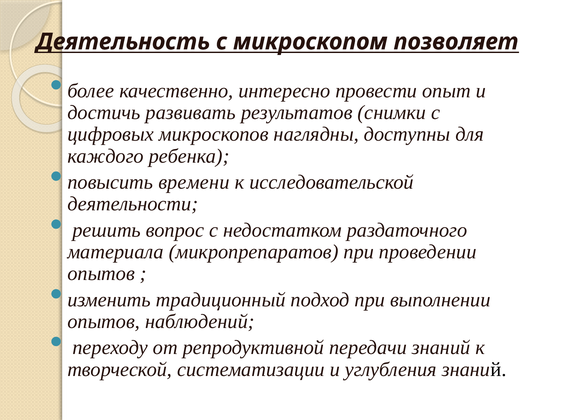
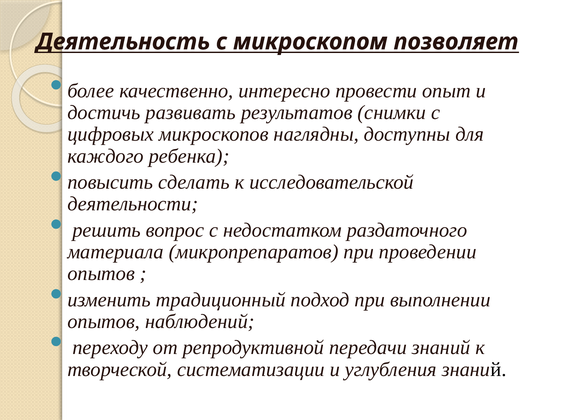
времени: времени -> сделать (194, 182)
